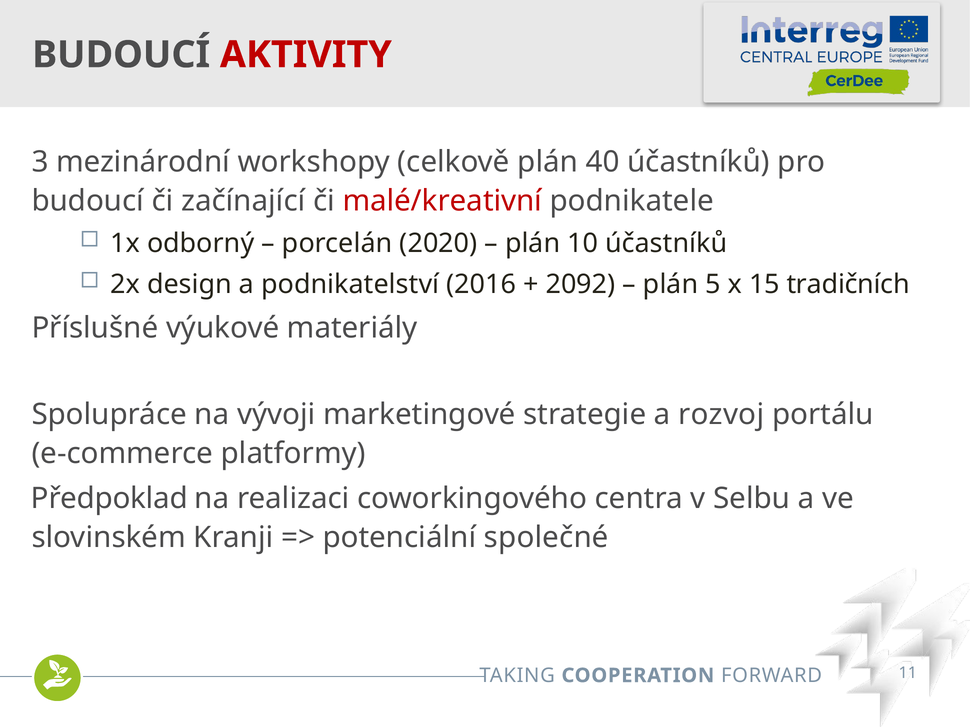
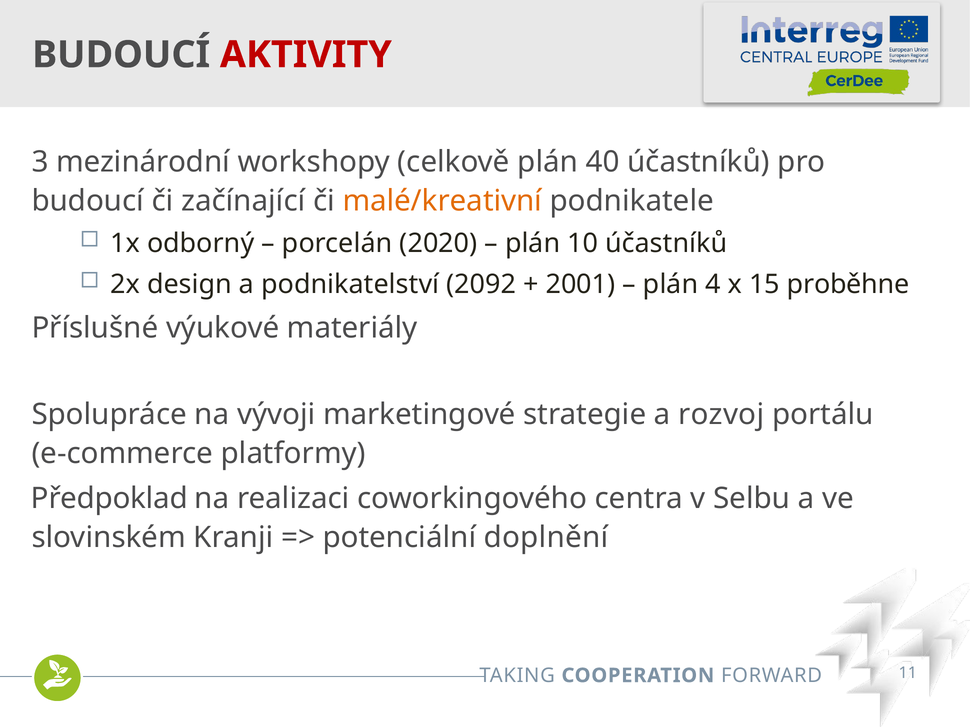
malé/kreativní colour: red -> orange (442, 201)
2016: 2016 -> 2092 (481, 285)
2092: 2092 -> 2001 (580, 285)
5: 5 -> 4 (713, 285)
tradičních: tradičních -> proběhne (848, 285)
společné: společné -> doplnění (546, 538)
